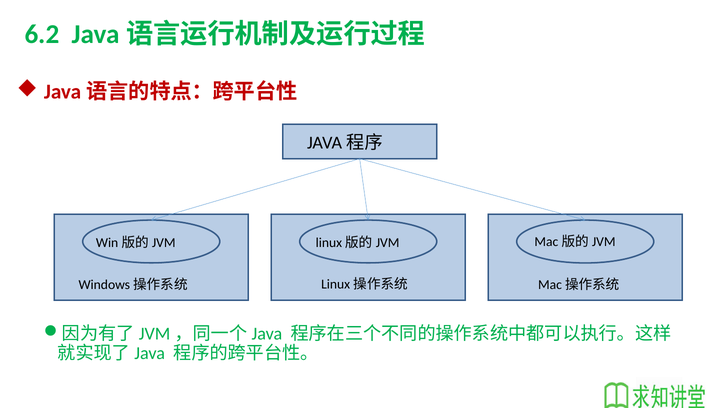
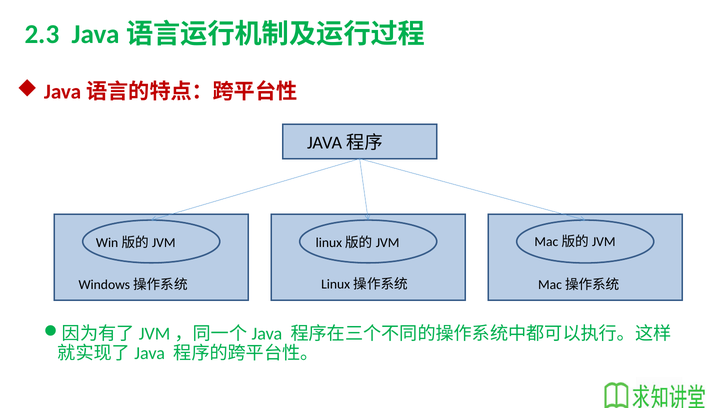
6.2: 6.2 -> 2.3 (42, 35)
